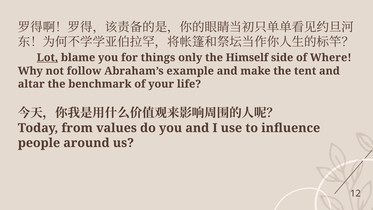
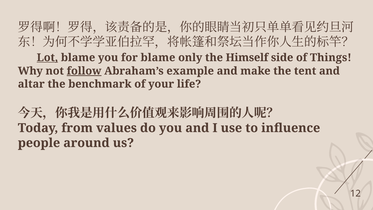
for things: things -> blame (158, 58)
Where: Where -> Things (331, 58)
follow underline: none -> present (84, 71)
